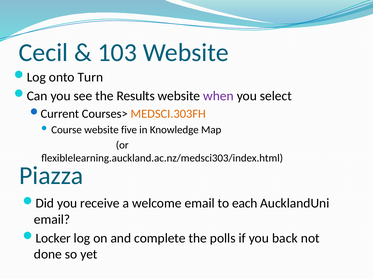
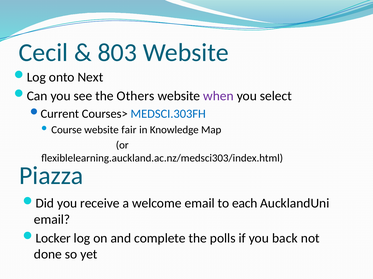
103: 103 -> 803 (117, 53)
Turn: Turn -> Next (90, 77)
Results: Results -> Others (136, 96)
MEDSCI.303FH colour: orange -> blue (168, 114)
five: five -> fair (129, 130)
